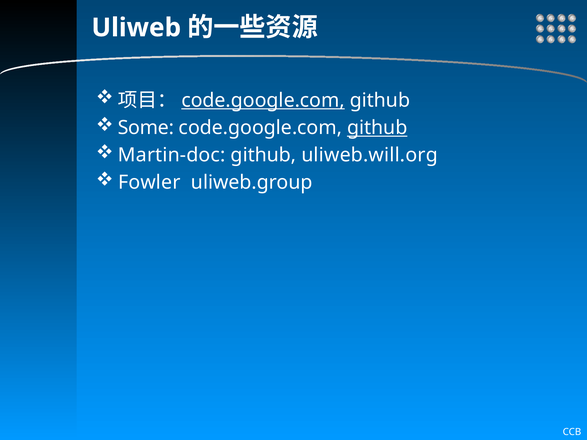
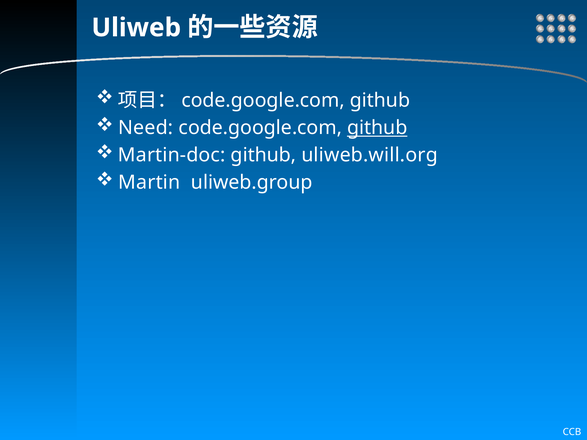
code.google.com underline: present -> none (263, 100)
Some: Some -> Need (146, 128)
Fowler: Fowler -> Martin (149, 183)
